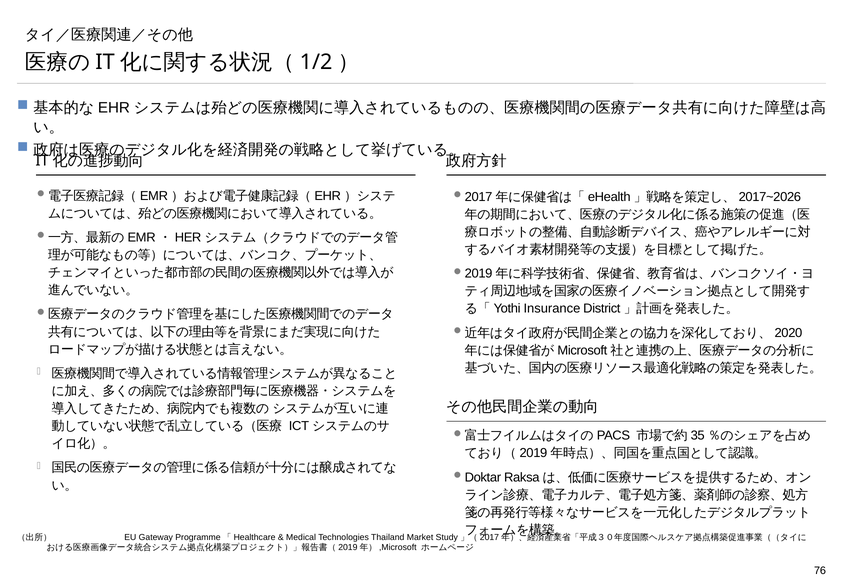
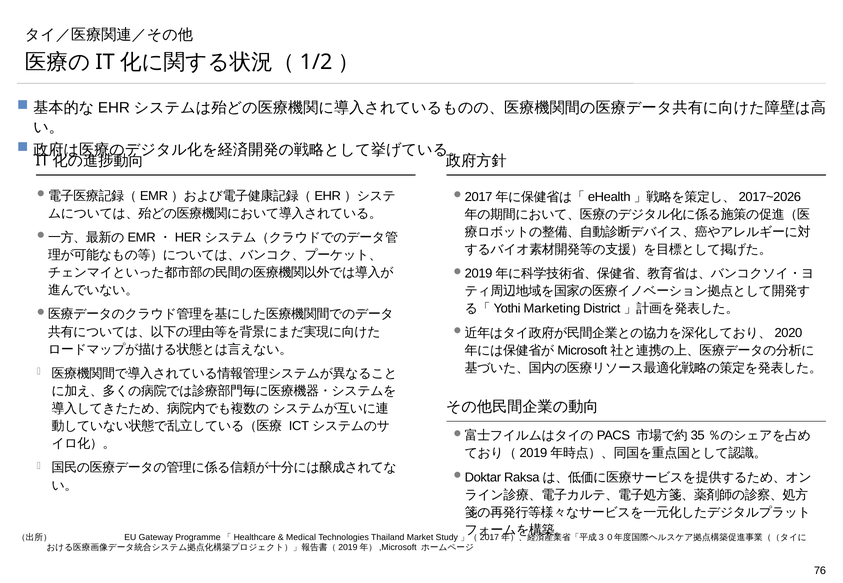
Insurance: Insurance -> Marketing (552, 309)
